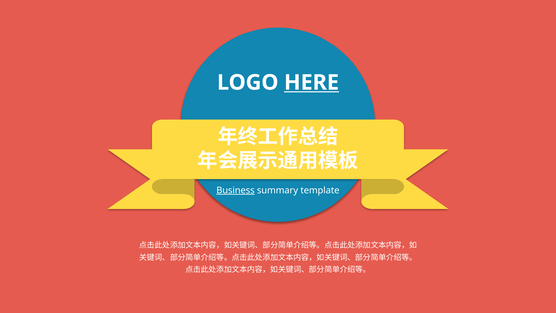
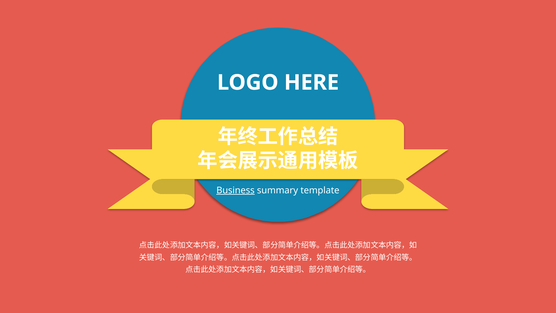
HERE underline: present -> none (311, 82)
